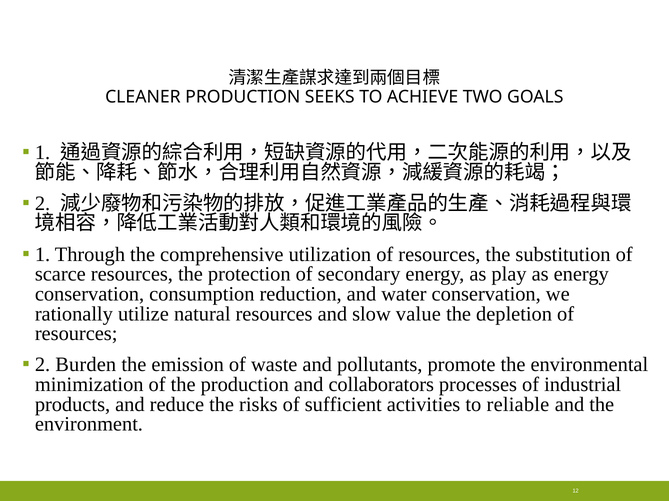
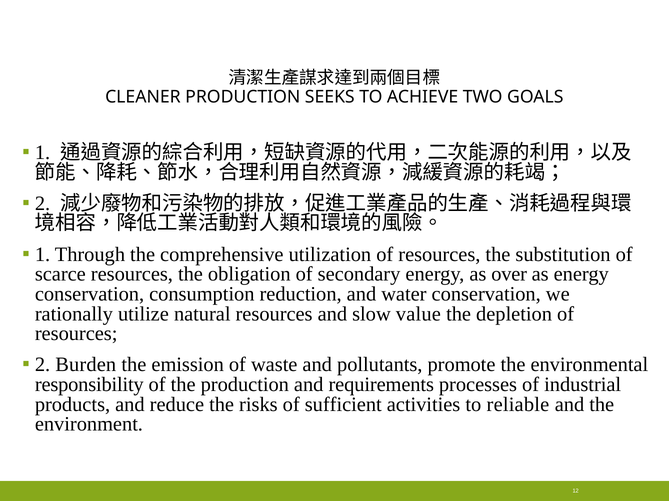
protection: protection -> obligation (249, 275)
play: play -> over (509, 275)
minimization: minimization -> responsibility (89, 385)
collaborators: collaborators -> requirements (381, 385)
